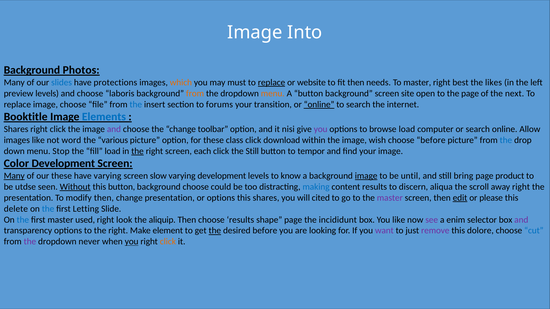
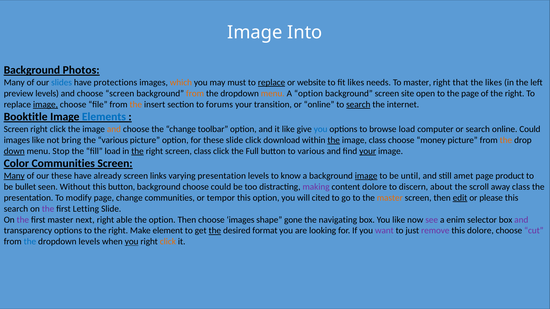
fit then: then -> likes (356, 82)
best: best -> that (460, 82)
choose laboris: laboris -> screen (120, 93)
A button: button -> option (309, 93)
of the next: next -> right (515, 93)
image underline: none -> present (45, 104)
the colour: blue -> orange (136, 104)
online underline: present -> none (319, 104)
search underline: none -> present (358, 104)
Shares: Shares -> Screen (16, 129)
and colour: purple -> orange (114, 129)
it nisi: nisi -> like (288, 129)
you colour: purple -> blue (321, 129)
online Allow: Allow -> Could (530, 129)
word: word -> bring (71, 140)
these class: class -> slide (235, 140)
the underline: none -> present (334, 140)
image wish: wish -> class (377, 140)
choose before: before -> money (431, 140)
the colour: blue -> orange (506, 140)
down underline: none -> present (14, 151)
screen each: each -> class (202, 151)
the Still: Still -> Full (252, 151)
to tempor: tempor -> various (311, 151)
your underline: none -> present (368, 151)
Color Development: Development -> Communities (63, 164)
have varying: varying -> already (108, 176)
slow: slow -> links (158, 176)
varying development: development -> presentation (222, 176)
bring: bring -> amet (463, 176)
utdse: utdse -> bullet (26, 187)
Without underline: present -> none (75, 187)
making colour: blue -> purple (316, 187)
content results: results -> dolore (375, 187)
aliqua: aliqua -> about (441, 187)
away right: right -> class (521, 187)
modify then: then -> page (104, 198)
change presentation: presentation -> communities (170, 198)
or options: options -> tempor (221, 198)
this shares: shares -> option (266, 198)
master colour: purple -> orange (390, 198)
delete: delete -> search (16, 209)
the colour: blue -> purple (48, 209)
the colour: blue -> purple (23, 220)
used: used -> next (85, 220)
look: look -> able (124, 220)
the aliquip: aliquip -> option (162, 220)
choose results: results -> images (240, 220)
shape page: page -> gone (293, 220)
incididunt: incididunt -> navigating (338, 220)
desired before: before -> format (265, 231)
cut colour: blue -> purple (534, 231)
the colour: purple -> blue (30, 242)
dropdown never: never -> levels (89, 242)
